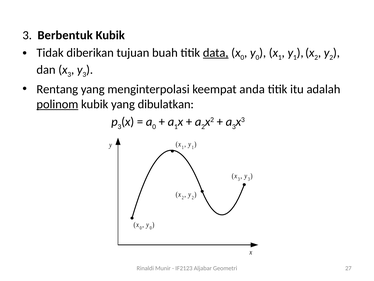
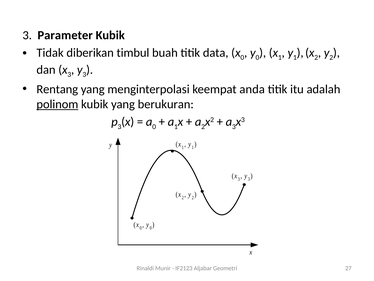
Berbentuk: Berbentuk -> Parameter (65, 35)
tujuan: tujuan -> timbul (133, 53)
data underline: present -> none (216, 53)
dibulatkan: dibulatkan -> berukuran (166, 104)
